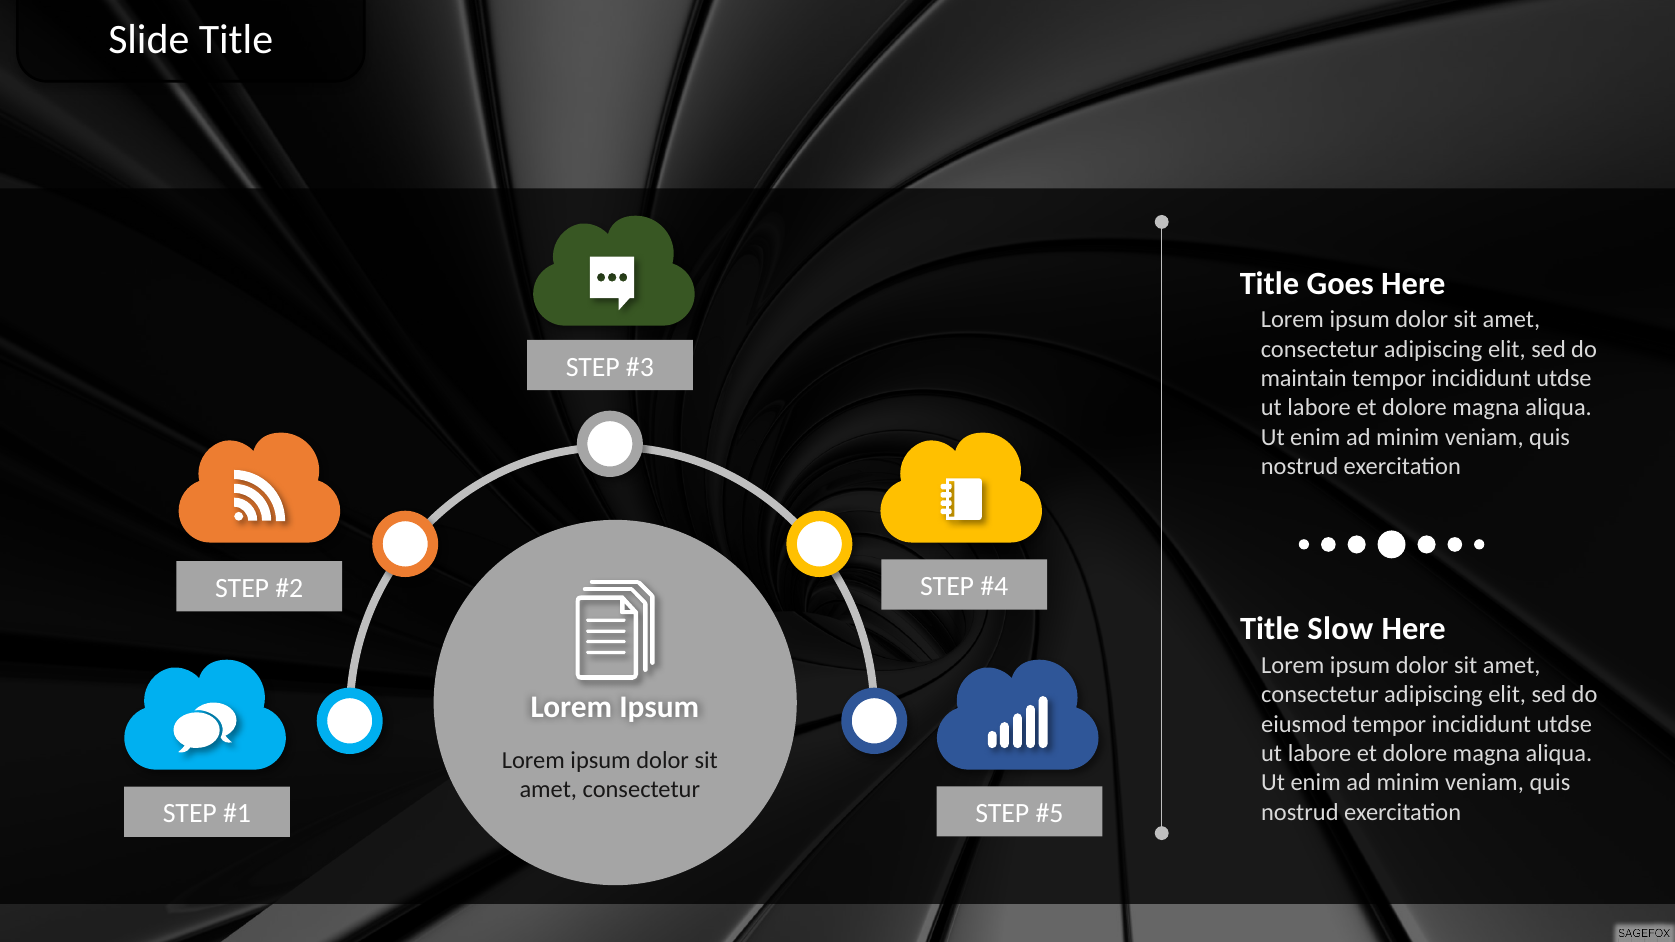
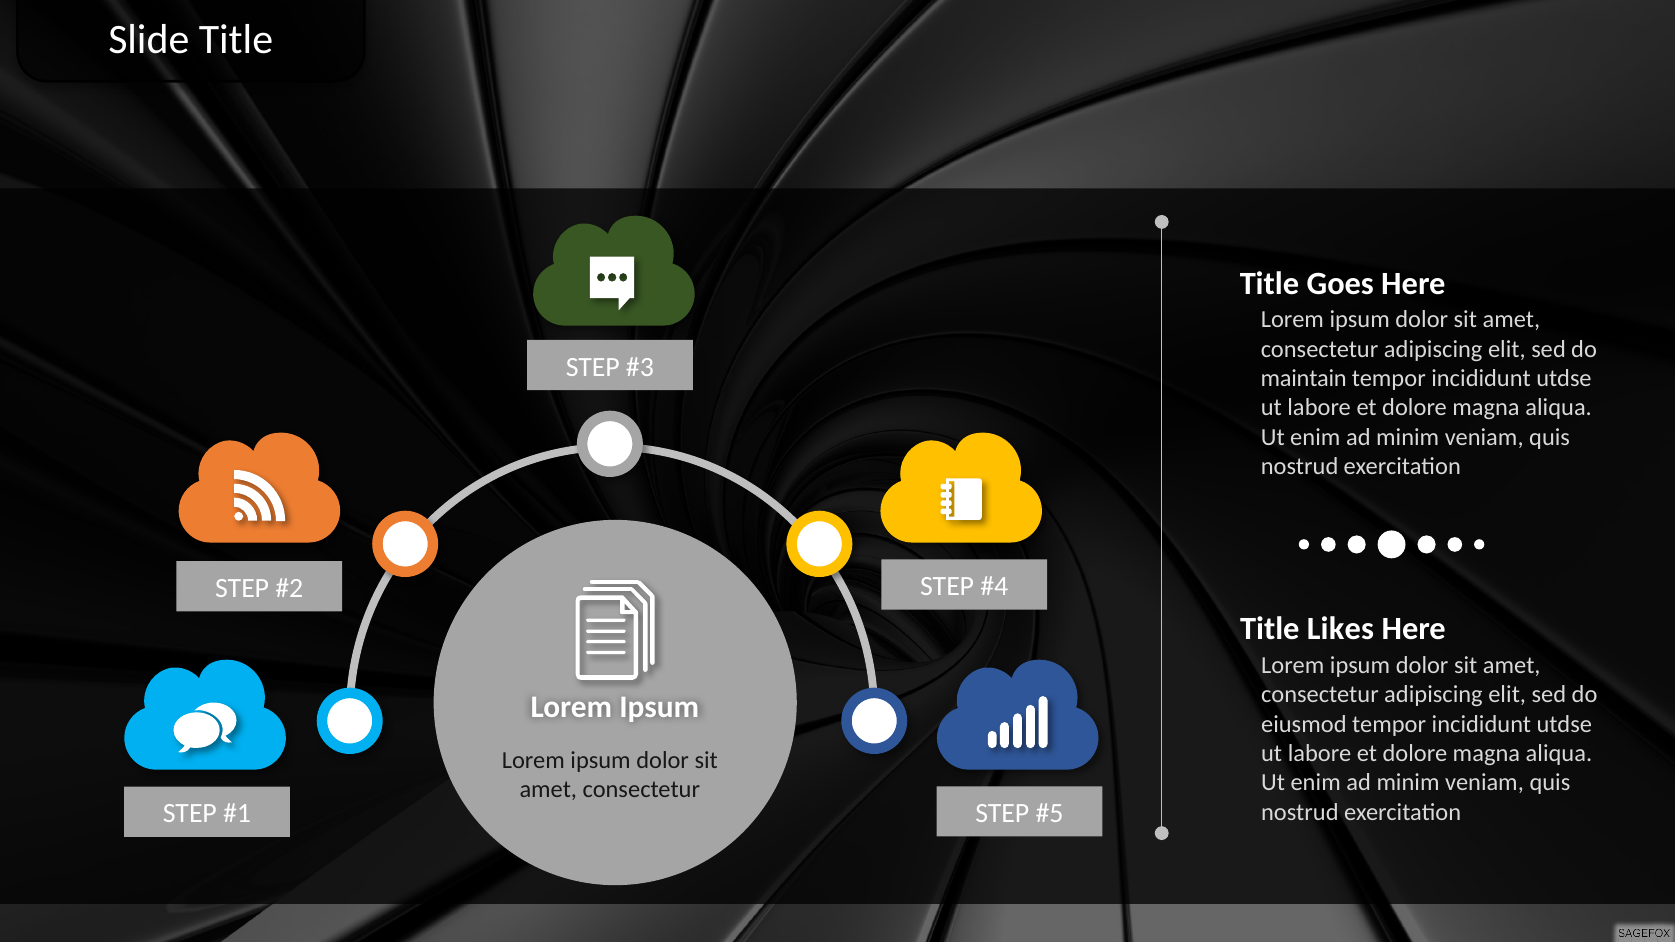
Slow: Slow -> Likes (1340, 629)
